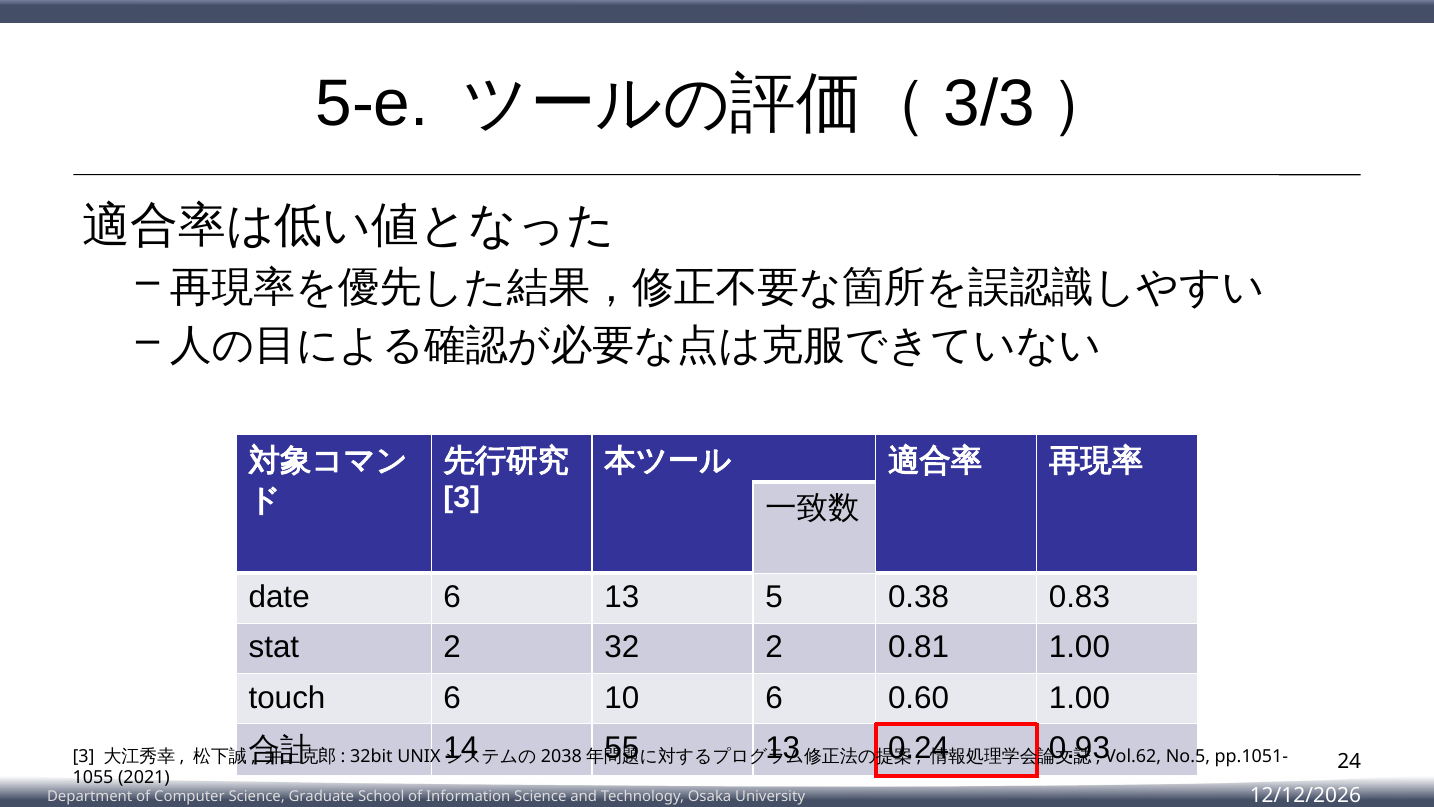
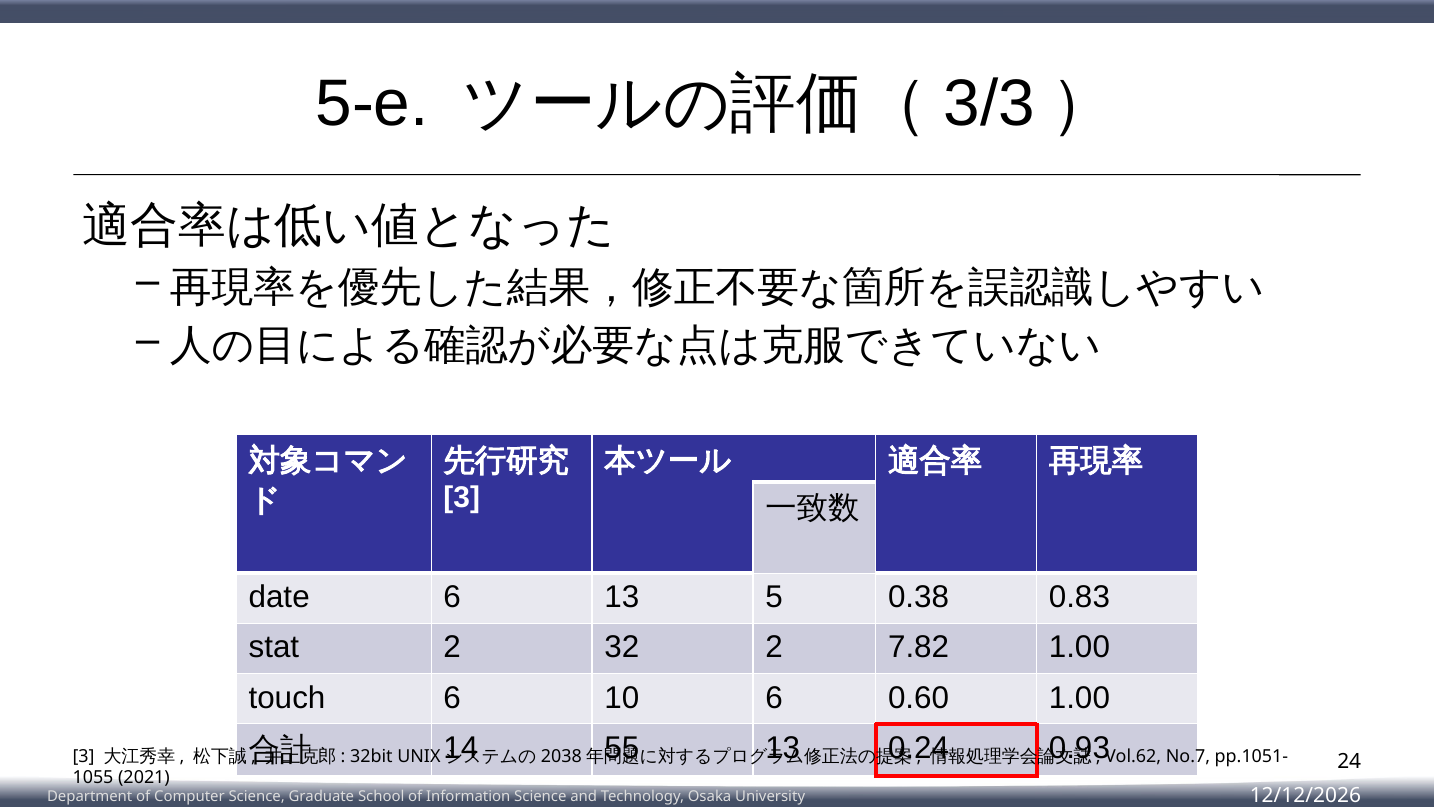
0.81: 0.81 -> 7.82 (919, 647)
No.5: No.5 -> No.7 (1188, 756)
